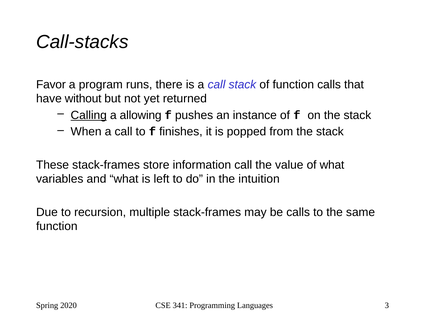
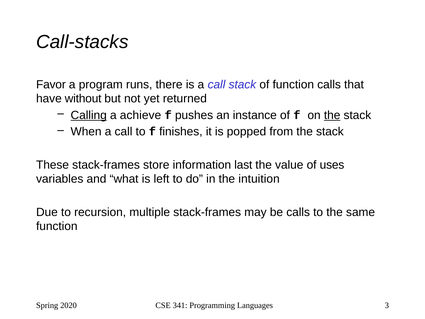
allowing: allowing -> achieve (141, 115)
the underline: none -> present (332, 115)
information call: call -> last (243, 165)
of what: what -> uses (332, 165)
